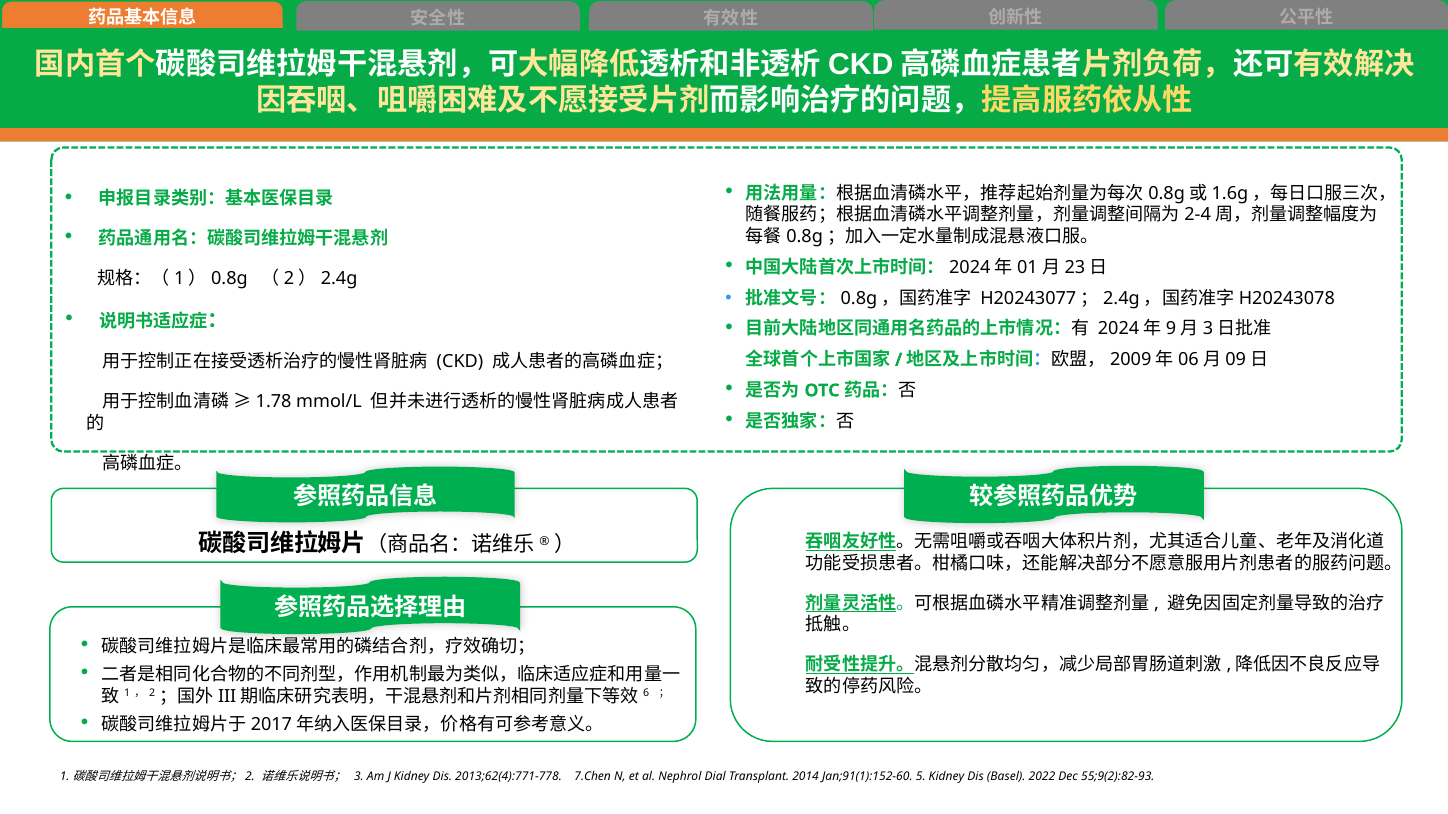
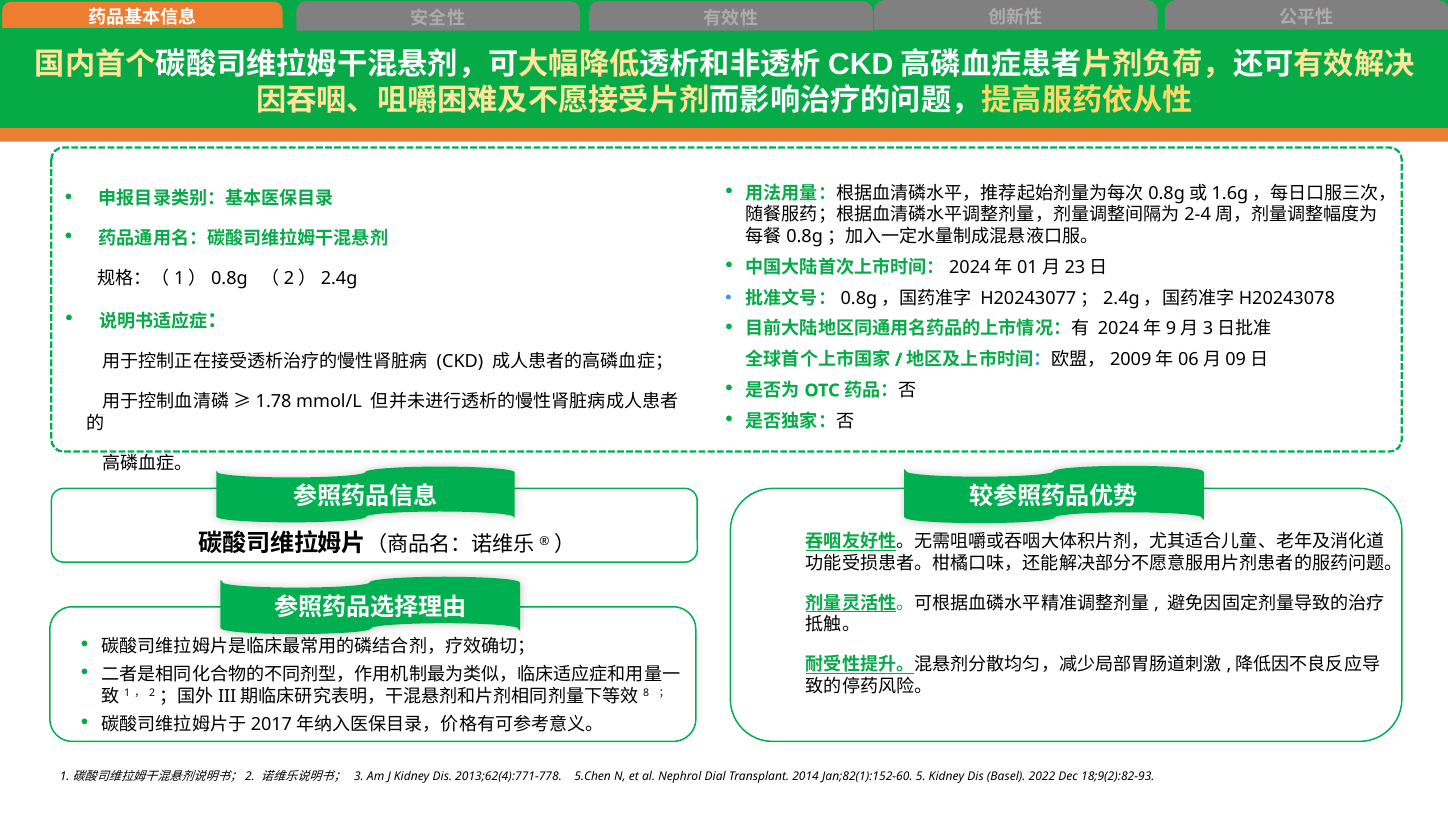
6: 6 -> 8 (646, 694)
7.Chen: 7.Chen -> 5.Chen (593, 777)
Jan;91(1):152-60: Jan;91(1):152-60 -> Jan;82(1):152-60 (867, 777)
55;9(2):82-93: 55;9(2):82-93 -> 18;9(2):82-93 (1118, 777)
